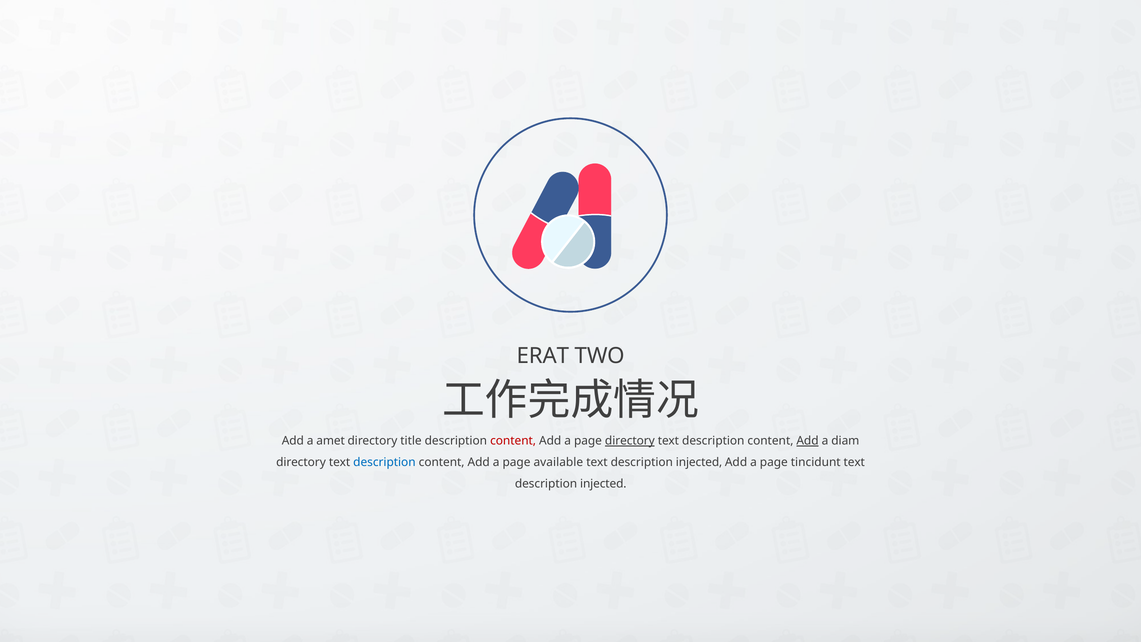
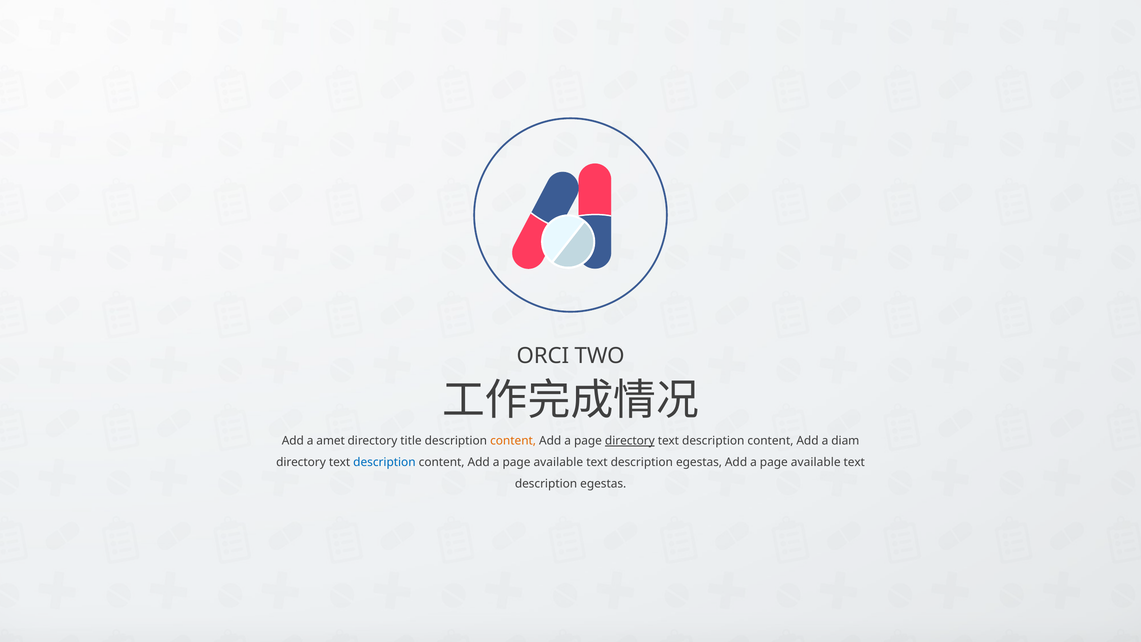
ERAT: ERAT -> ORCI (543, 356)
content colour: red -> orange (513, 441)
Add underline: present -> none (808, 441)
injected: injected -> egestas (699, 462)
tincidunt: tincidunt -> available (816, 462)
injected: injected -> egestas (603, 484)
